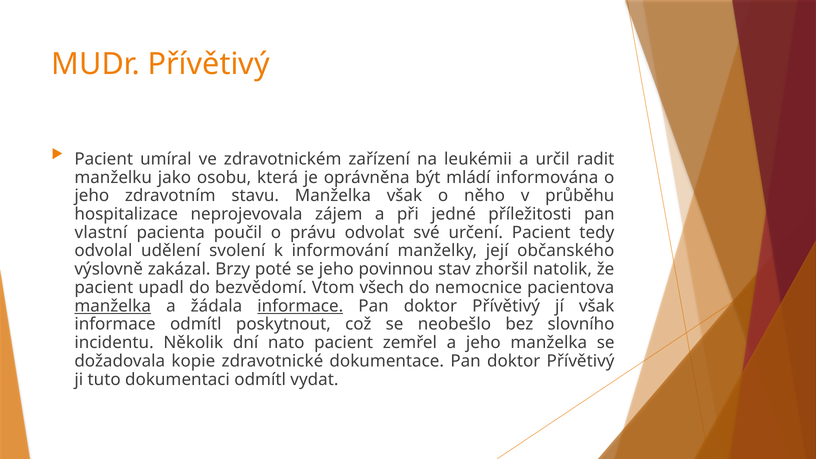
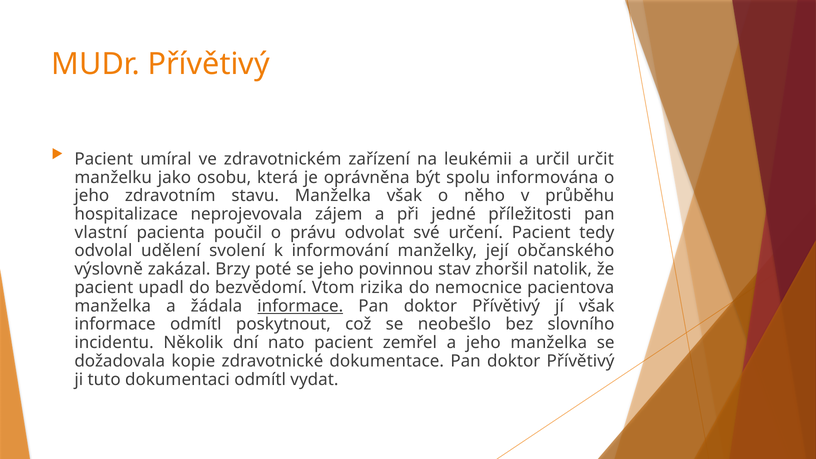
radit: radit -> určit (595, 159)
mládí: mládí -> spolu (468, 177)
všech: všech -> rizika (382, 288)
manželka underline: present -> none (113, 306)
